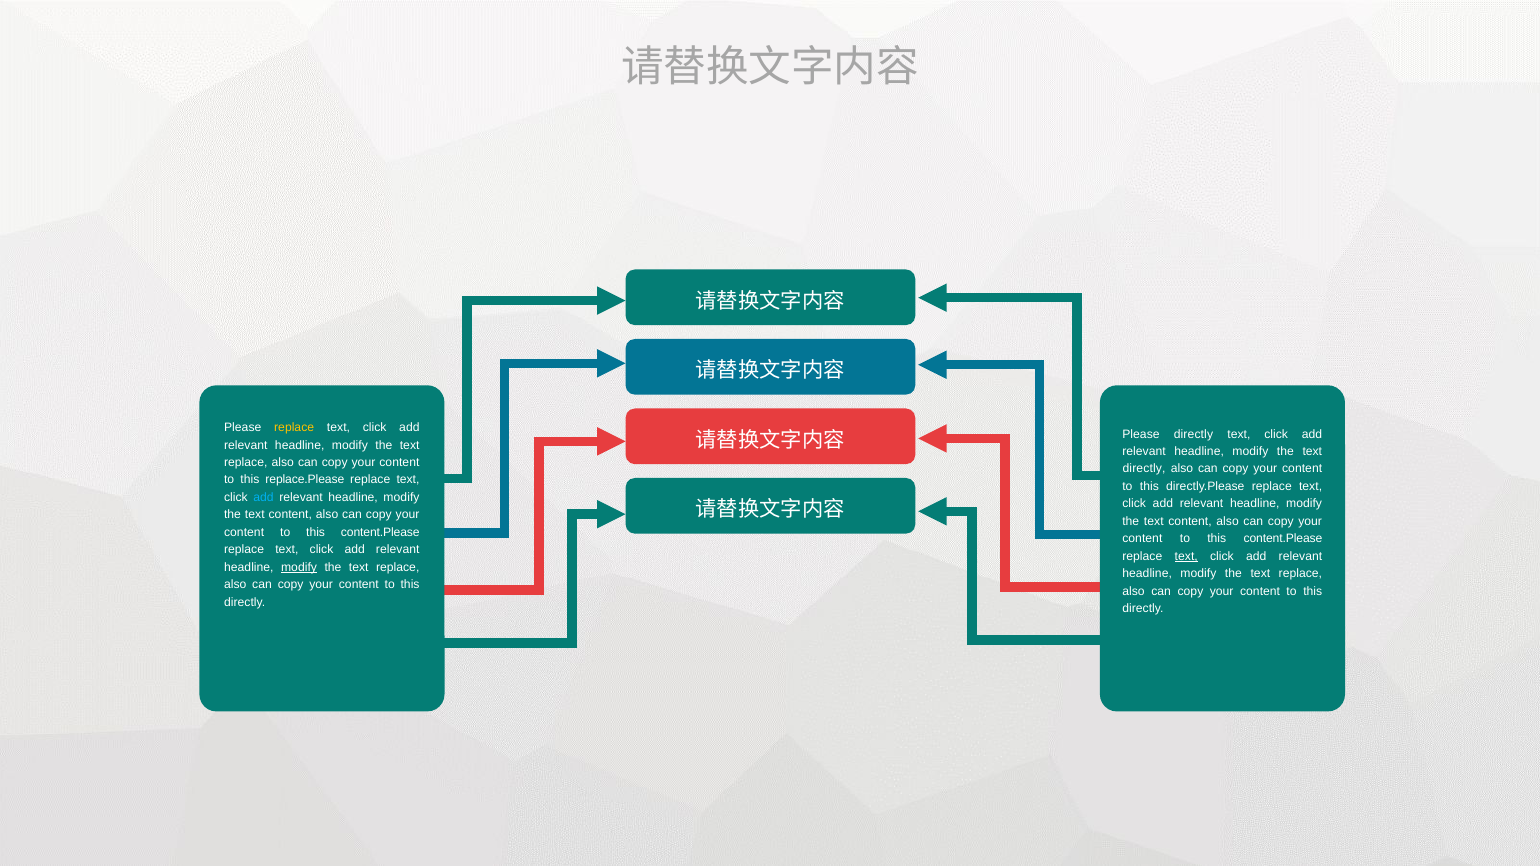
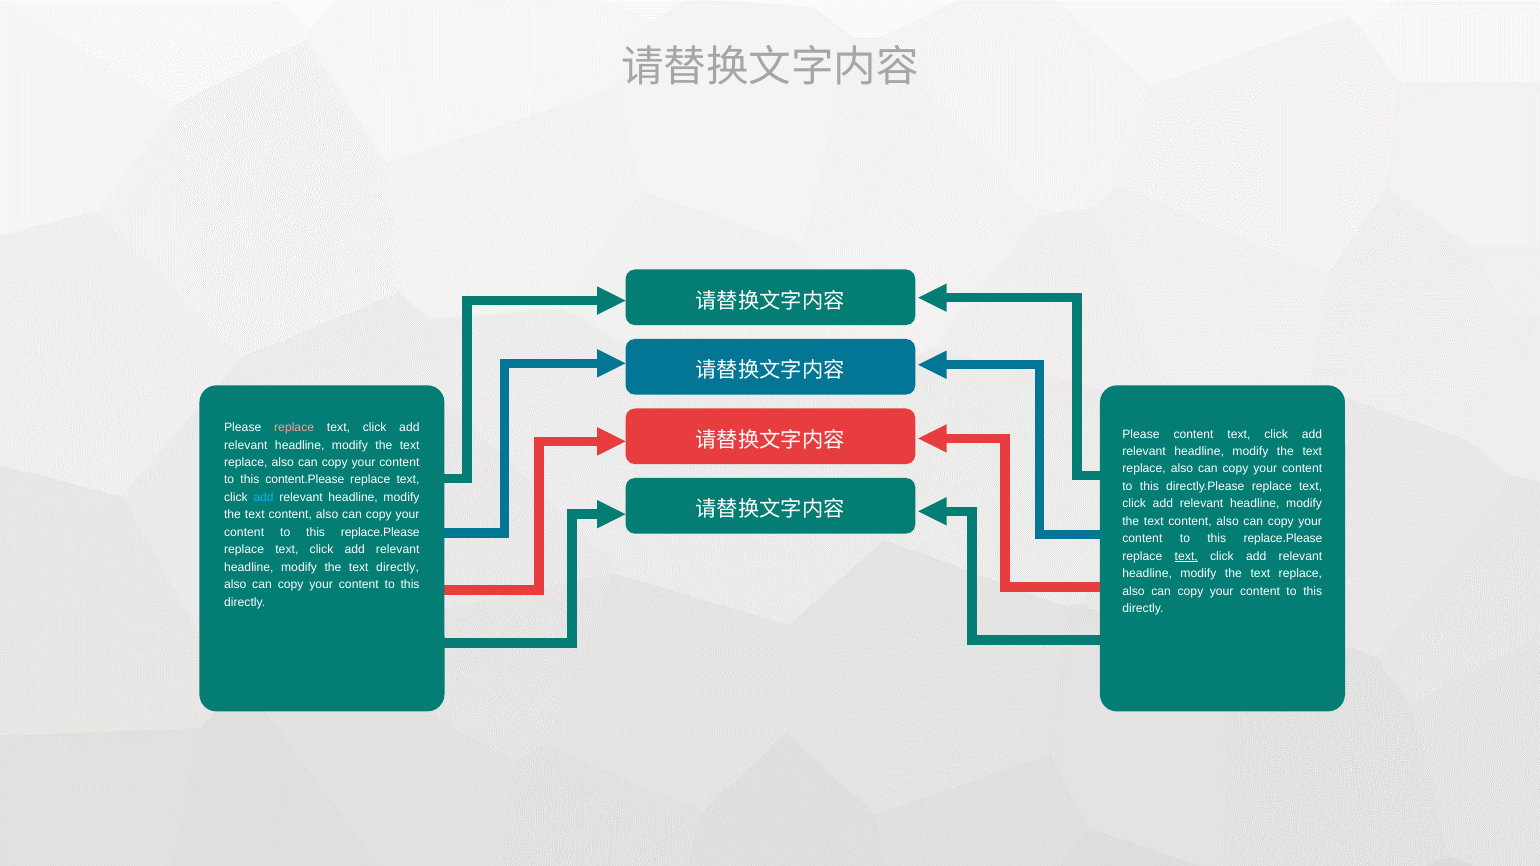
replace colour: yellow -> pink (294, 428)
Please directly: directly -> content (1193, 434)
directly: directly -> replace (1144, 469)
replace.Please: replace.Please -> content.Please (305, 480)
content.Please: content.Please -> replace.Please (380, 532)
content.Please: content.Please -> replace.Please (1283, 539)
modify underline: present -> none (299, 567)
replace: replace -> directly (398, 567)
